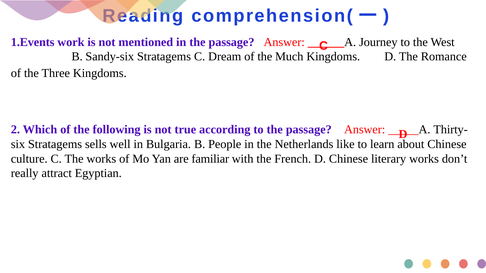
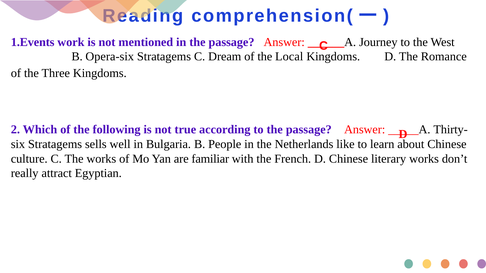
Sandy-six: Sandy-six -> Opera-six (110, 57)
Much: Much -> Local (289, 57)
